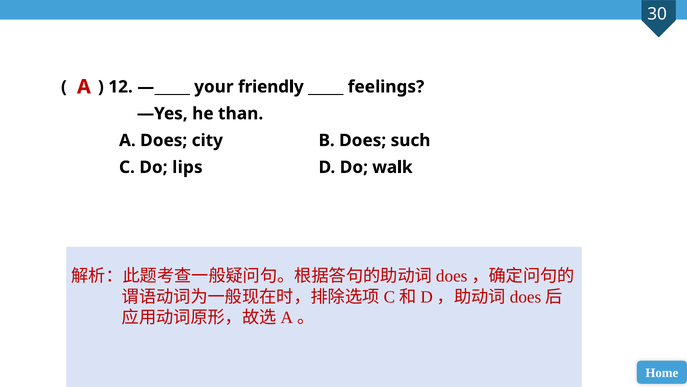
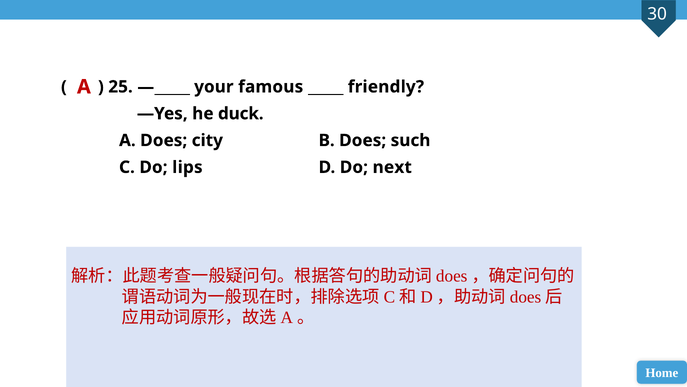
12: 12 -> 25 (121, 87)
friendly: friendly -> famous (271, 87)
feelings: feelings -> friendly (386, 87)
than: than -> duck (241, 113)
walk: walk -> next (392, 167)
